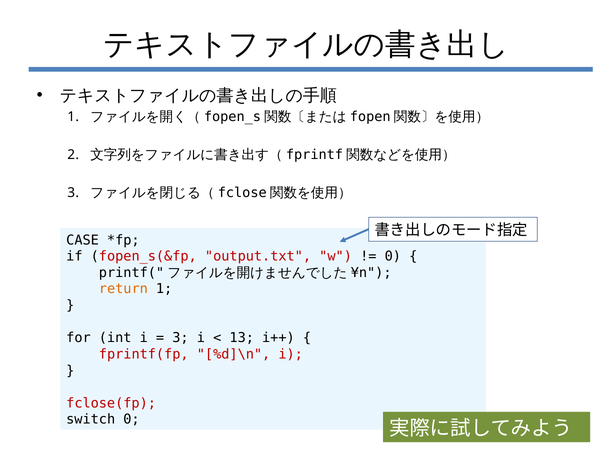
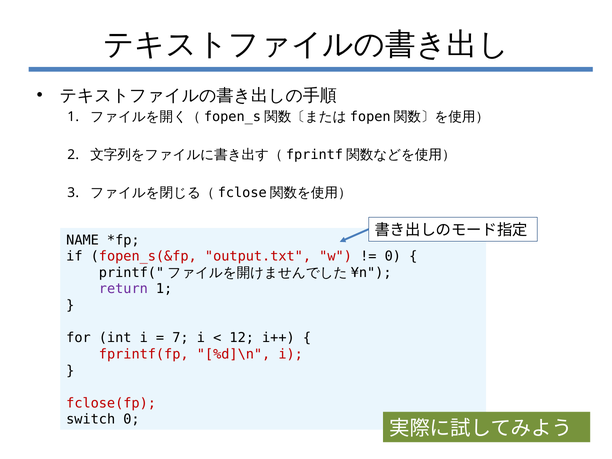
CASE: CASE -> NAME (83, 240)
return colour: orange -> purple (123, 289)
3: 3 -> 7 (180, 338)
13: 13 -> 12 (242, 338)
